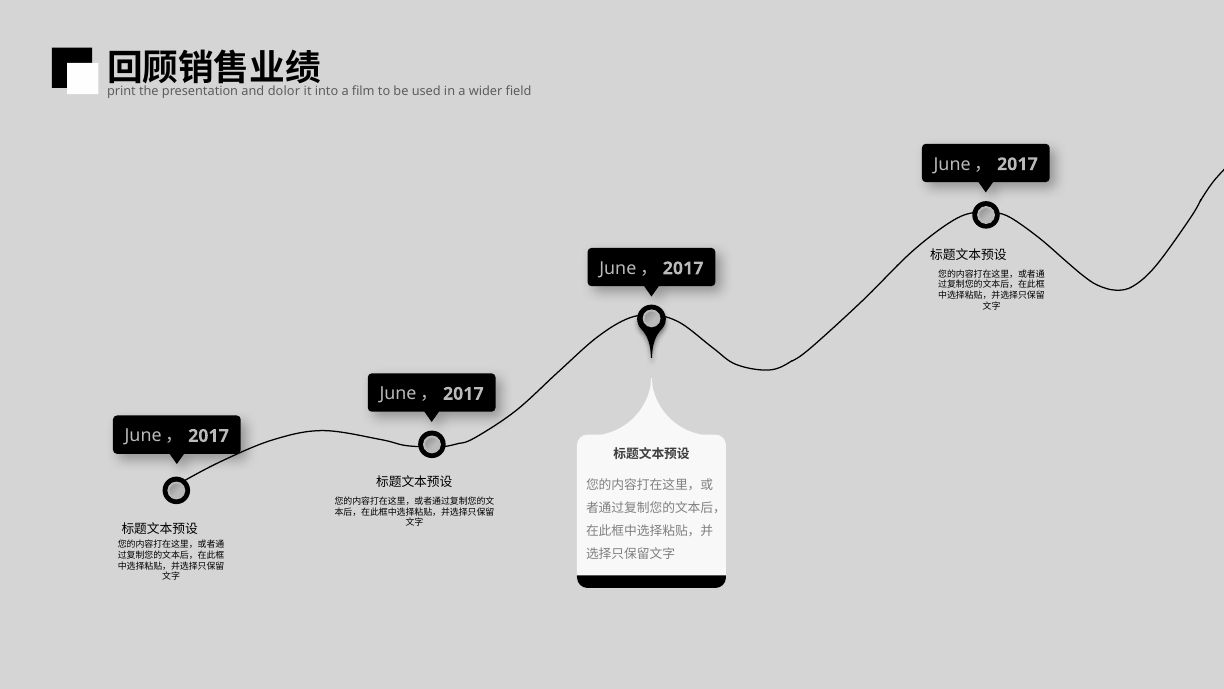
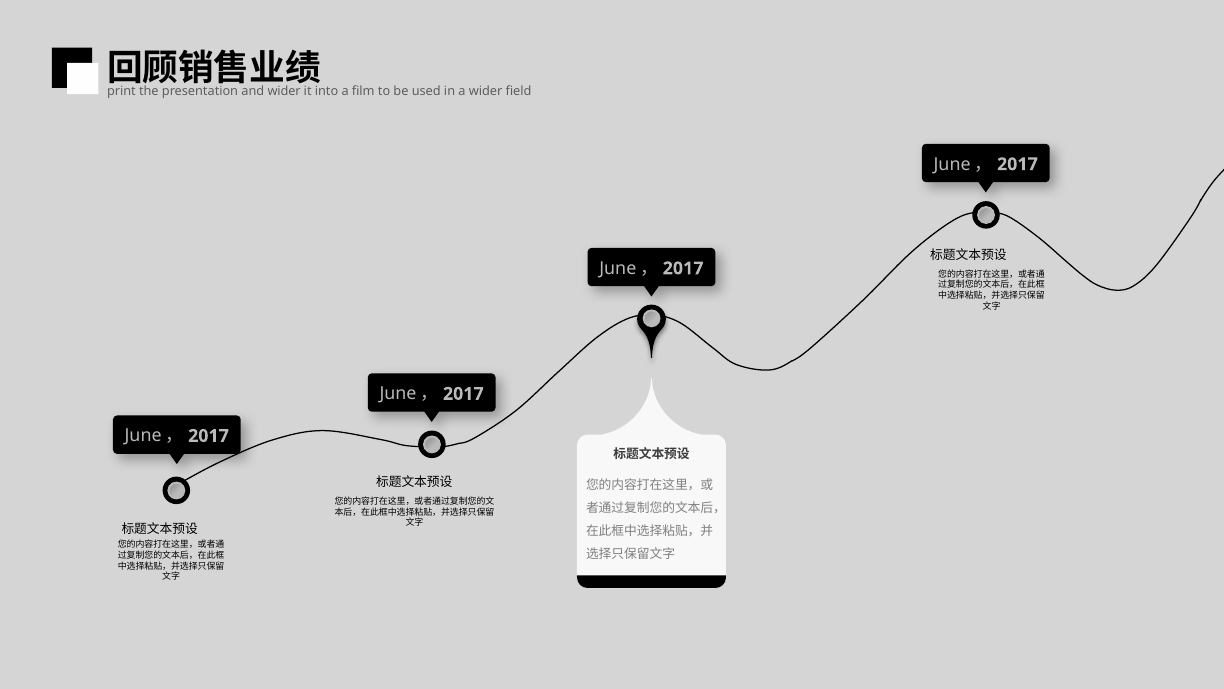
and dolor: dolor -> wider (284, 91)
